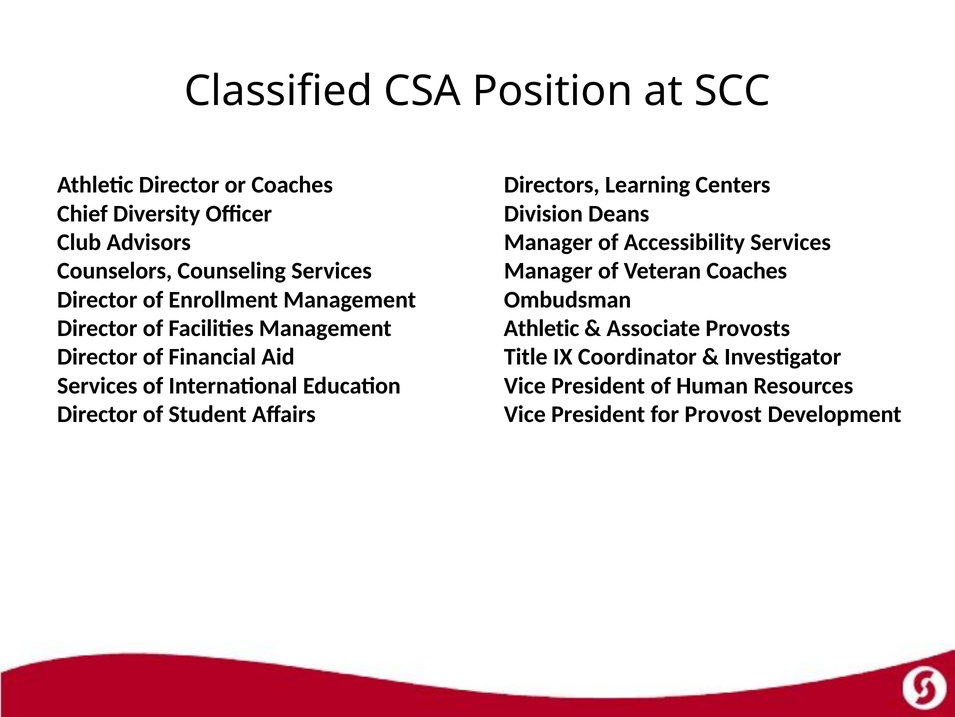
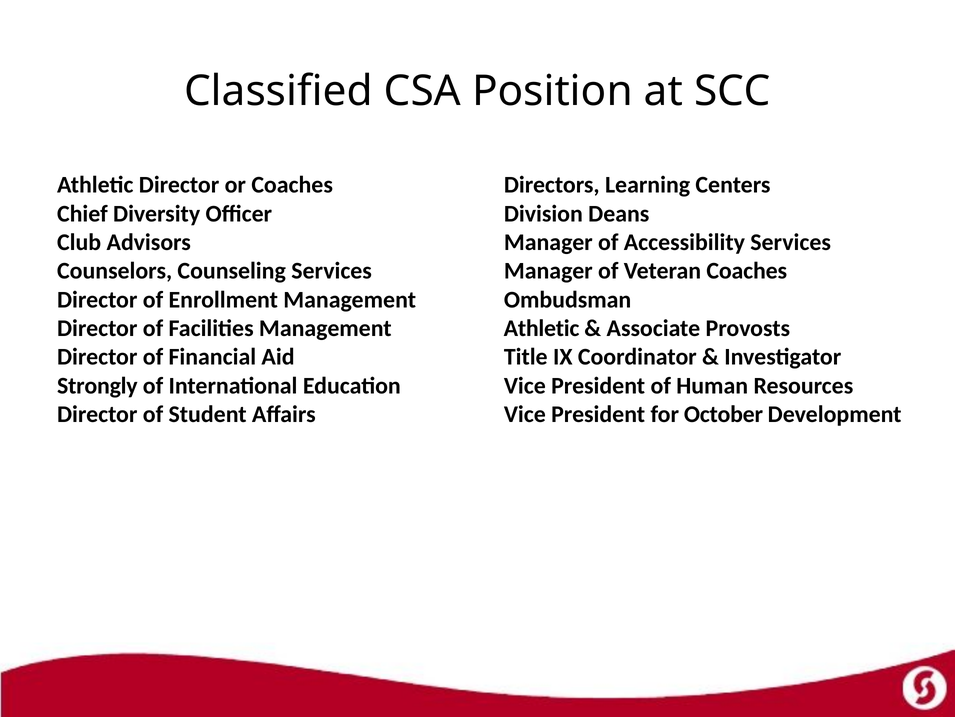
Services: Services -> Strongly (97, 385)
Provost: Provost -> October (723, 414)
